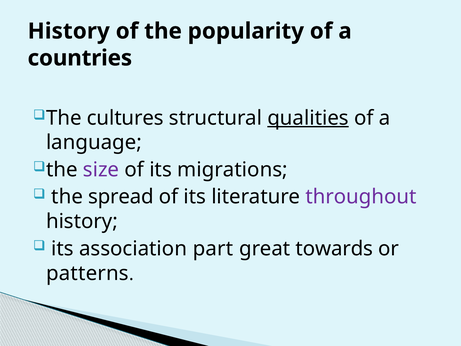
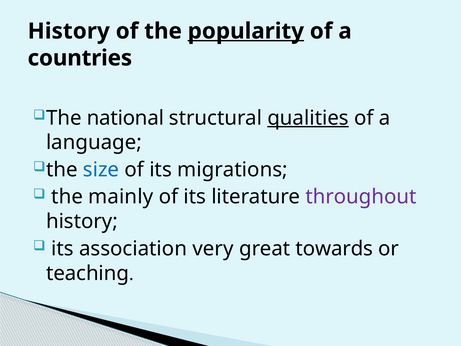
popularity underline: none -> present (246, 31)
cultures: cultures -> national (125, 118)
size colour: purple -> blue (101, 170)
spread: spread -> mainly (121, 197)
part: part -> very (213, 248)
patterns: patterns -> teaching (88, 273)
